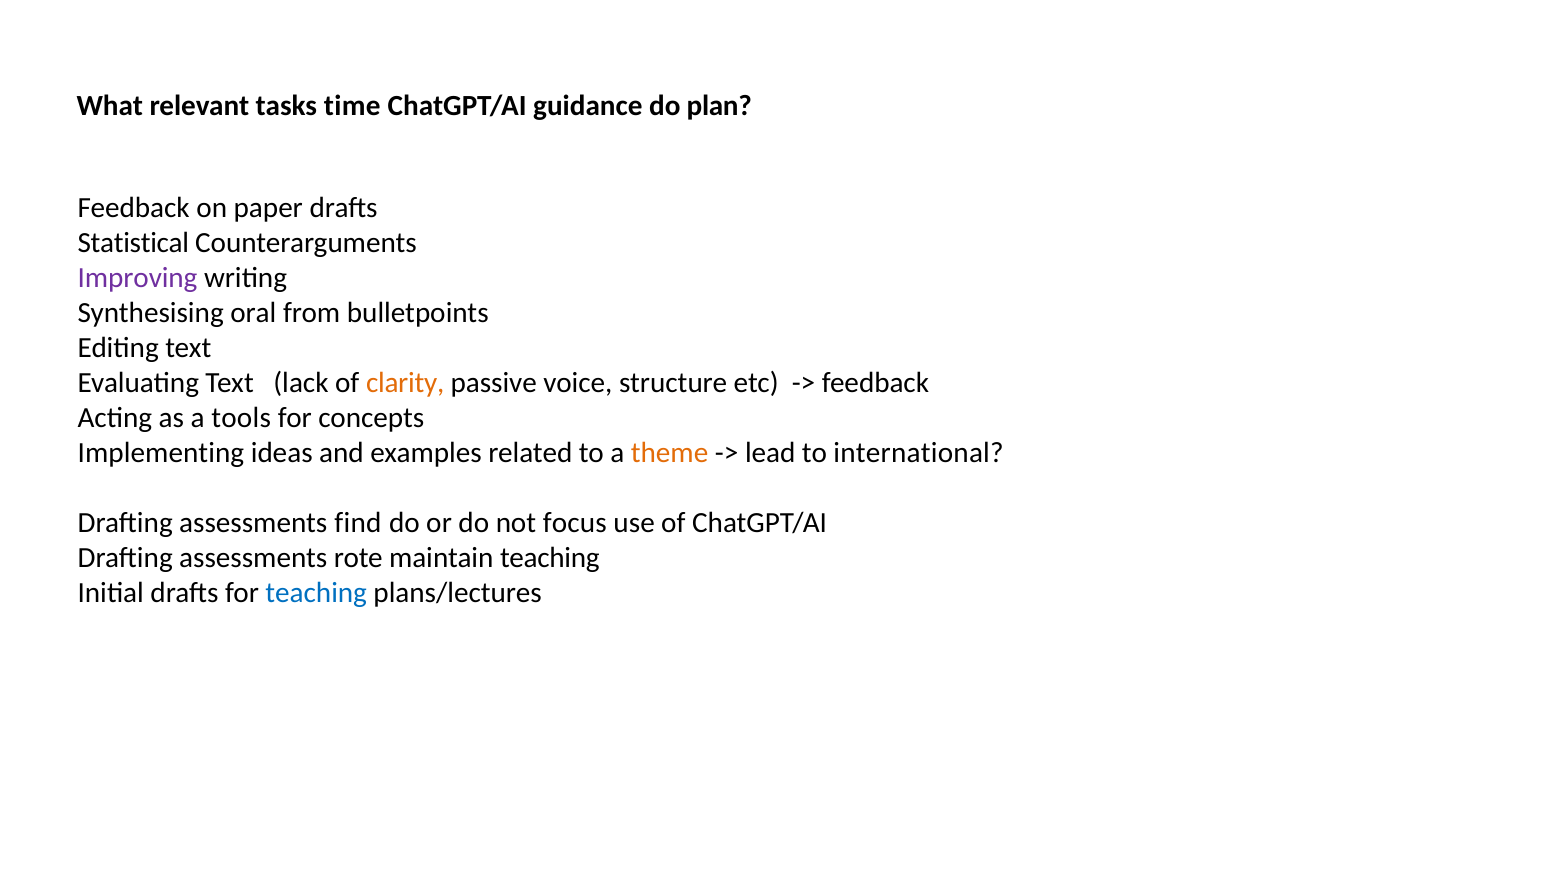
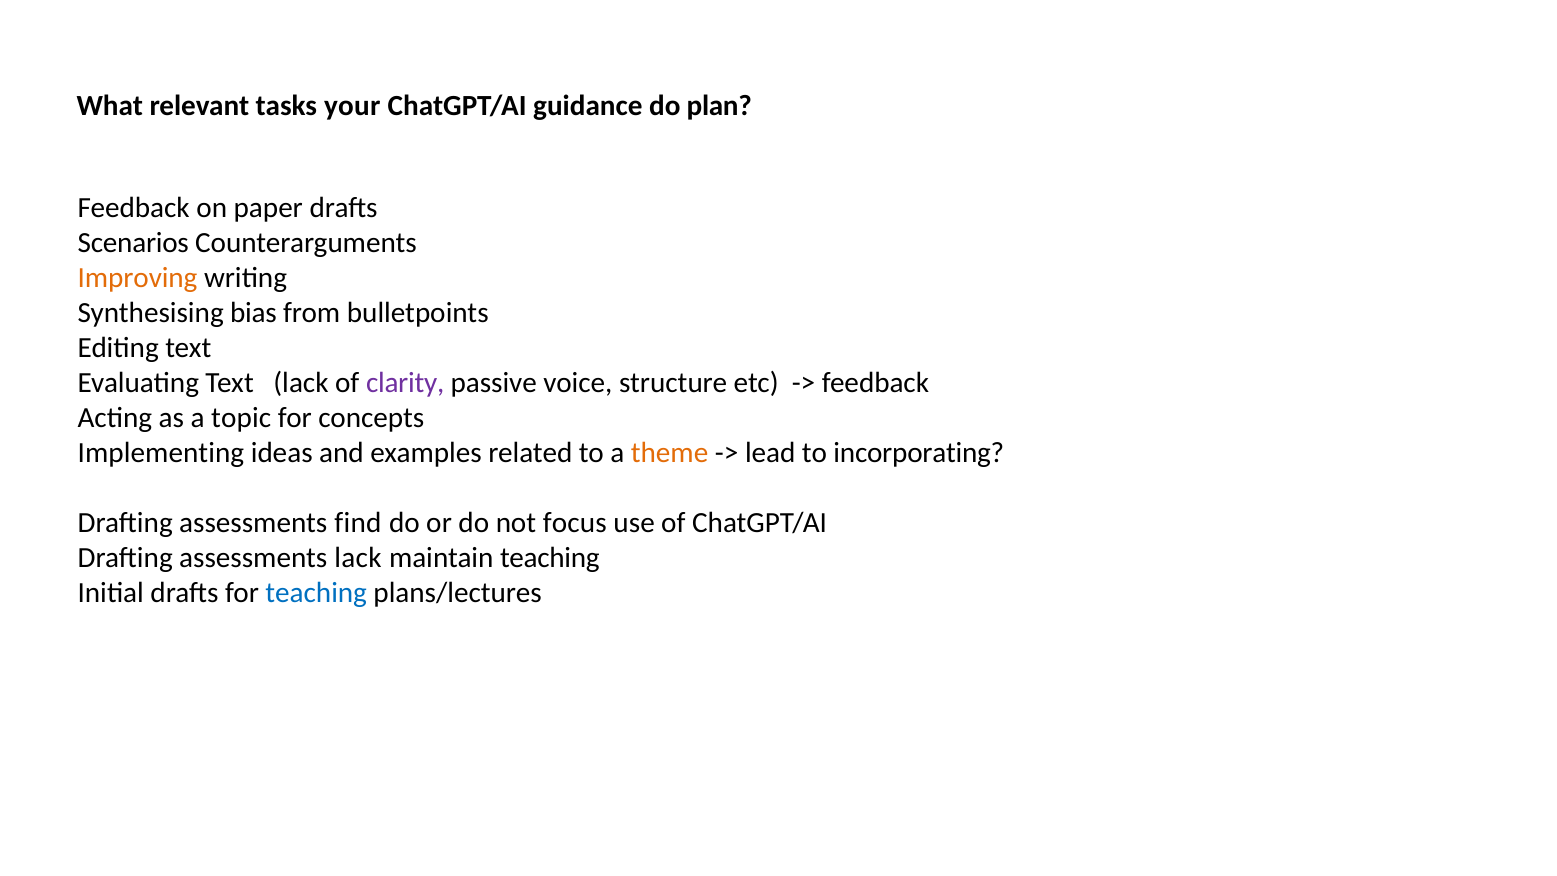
time: time -> your (352, 105)
Statistical: Statistical -> Scenarios (133, 243)
Improving colour: purple -> orange (138, 278)
oral: oral -> bias (253, 313)
clarity colour: orange -> purple (405, 383)
tools: tools -> topic (241, 418)
international: international -> incorporating (919, 453)
assessments rote: rote -> lack (358, 558)
